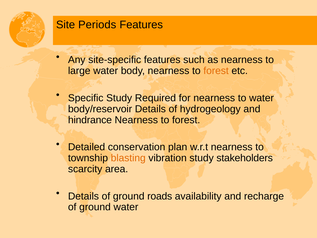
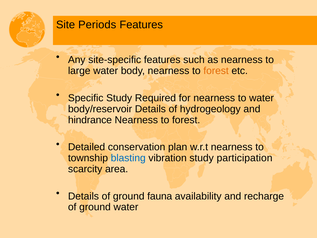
blasting colour: orange -> blue (128, 158)
stakeholders: stakeholders -> participation (245, 158)
roads: roads -> fauna (160, 196)
